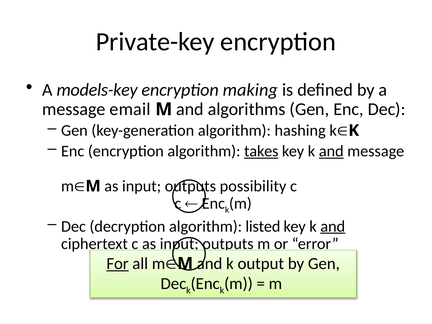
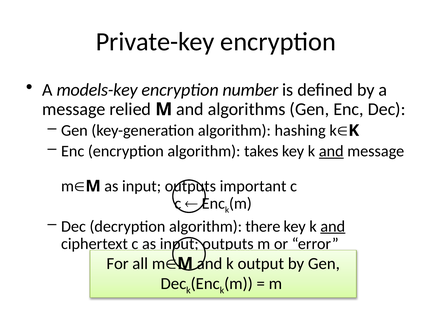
making: making -> number (250, 90)
email: email -> relied (130, 109)
takes underline: present -> none (261, 151)
possibility: possibility -> important (253, 186)
listed: listed -> there (263, 226)
For underline: present -> none (118, 264)
